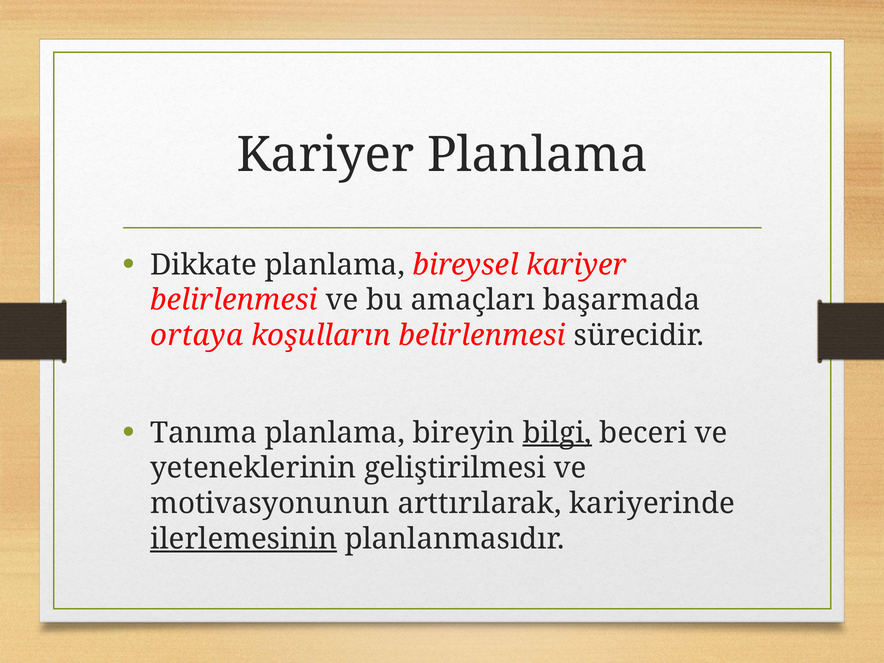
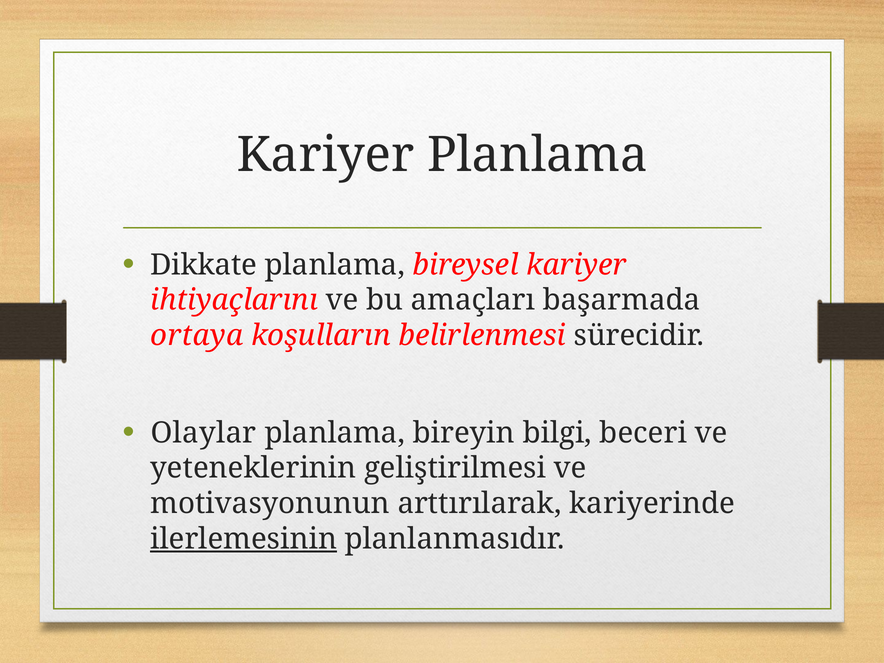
belirlenmesi: belirlenmesi -> ihtiyaçlarını (234, 300)
Tanıma: Tanıma -> Olaylar (203, 433)
bilgi underline: present -> none (557, 433)
